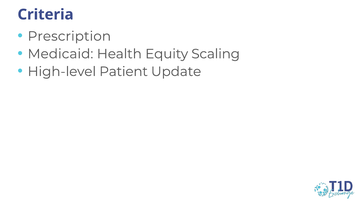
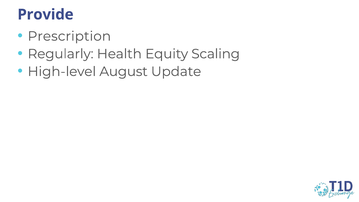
Criteria: Criteria -> Provide (46, 15)
Medicaid: Medicaid -> Regularly (61, 54)
Patient: Patient -> August (124, 72)
